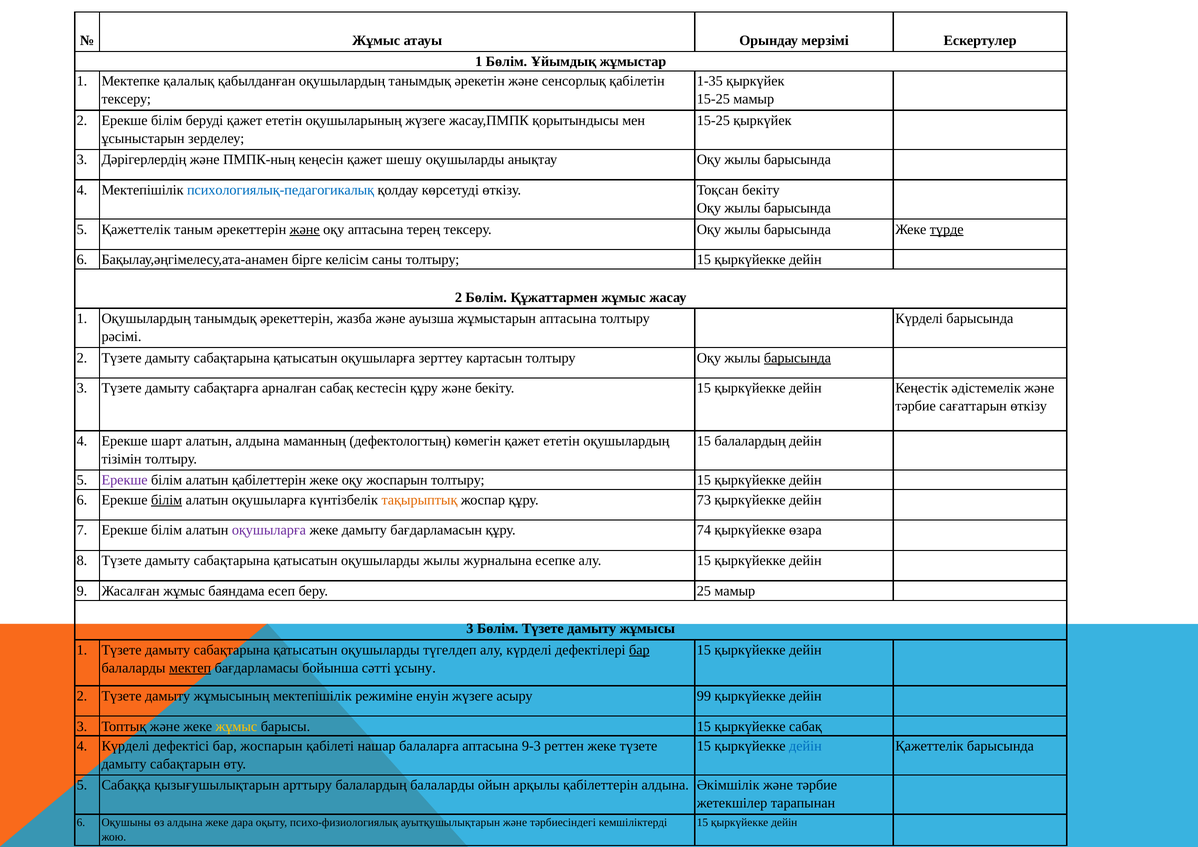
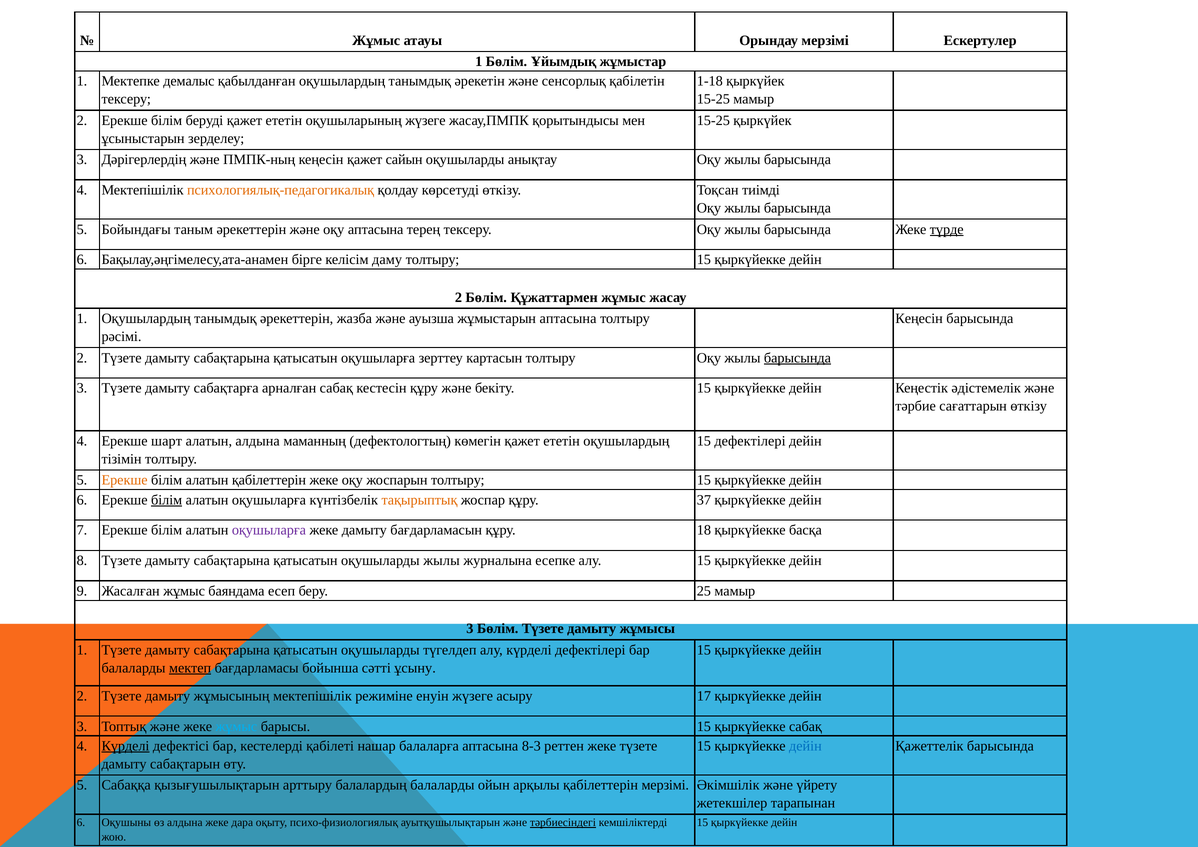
қалалық: қалалық -> демалыс (189, 81)
1-35: 1-35 -> 1-18 (710, 81)
шешу: шешу -> сайын (404, 160)
психологиялық-педагогикалық colour: blue -> orange (281, 190)
Тоқсан бекіту: бекіту -> тиімді (761, 190)
5 Қажеттелік: Қажеттелік -> Бойындағы (136, 229)
және underline: present -> none (305, 229)
саны: саны -> даму (387, 260)
Күрделі: Күрделі -> Кеңесін (919, 319)
15 балалардың: балалардың -> дефектілері (750, 441)
Ерекше colour: purple -> orange (125, 480)
73: 73 -> 37 (704, 500)
74: 74 -> 18 (704, 530)
өзара: өзара -> басқа (805, 530)
бар underline: present -> none (639, 650)
99: 99 -> 17 (704, 696)
жұмыс colour: yellow -> light blue (236, 727)
Күрделі underline: none -> present (125, 746)
бар жоспарын: жоспарын -> кестелерді (272, 746)
9-3: 9-3 -> 8-3 (531, 746)
қабілеттерін алдына: алдына -> мерзімі (665, 785)
Әкімшілік және тәрбие: тәрбие -> үйрету (817, 785)
тәрбиесіндегі underline: none -> present (563, 823)
